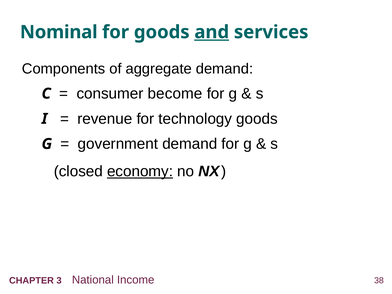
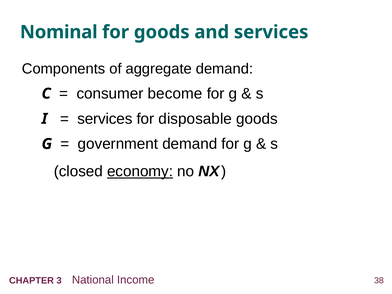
and underline: present -> none (212, 32)
revenue: revenue -> services (105, 119)
technology: technology -> disposable (195, 119)
